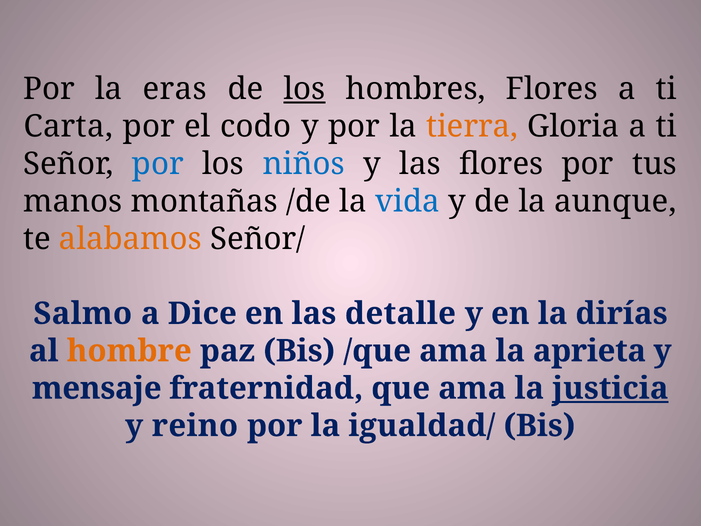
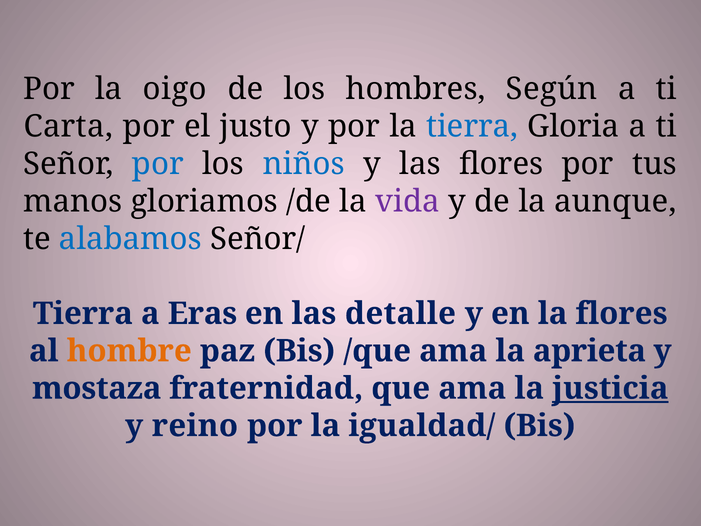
eras: eras -> oigo (175, 89)
los underline: present -> none (305, 89)
hombres Flores: Flores -> Según (552, 89)
codo: codo -> justo (256, 126)
tierra colour: orange -> blue (472, 126)
montañas: montañas -> gloriamos (204, 201)
vida colour: blue -> purple (408, 201)
alabamos colour: orange -> blue (130, 239)
Salmo: Salmo -> Tierra (83, 313)
Dice: Dice -> Eras (202, 313)
la dirías: dirías -> flores (622, 313)
mensaje: mensaje -> mostaza (97, 388)
